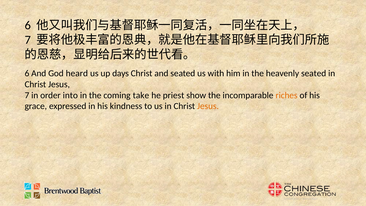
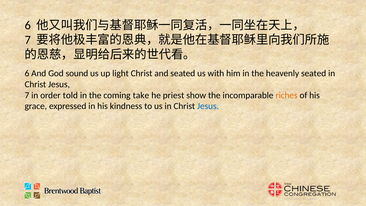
heard: heard -> sound (77, 73)
days: days -> light (121, 73)
into: into -> told (70, 95)
Jesus colour: orange -> blue (208, 106)
